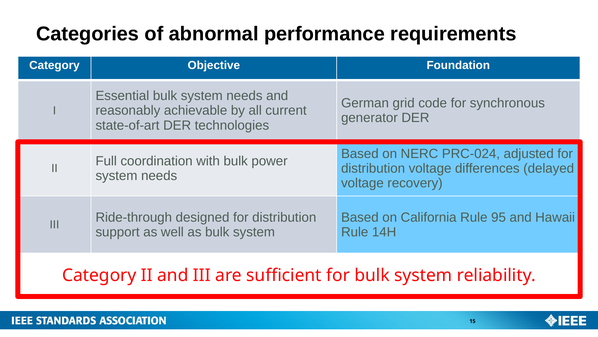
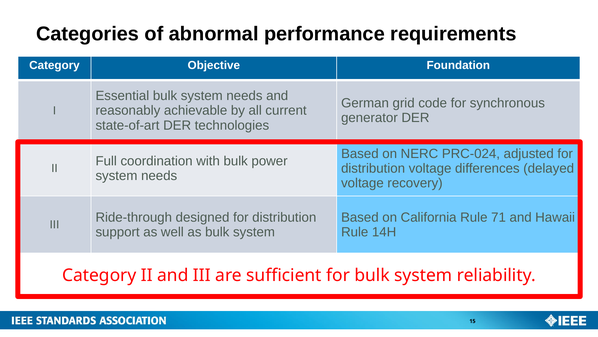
95: 95 -> 71 (499, 217)
